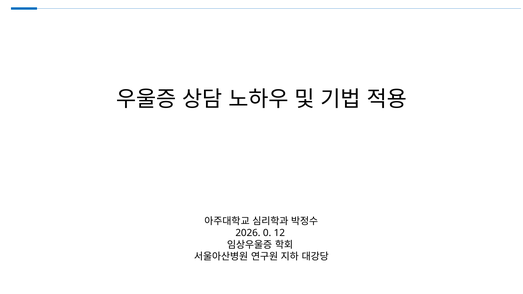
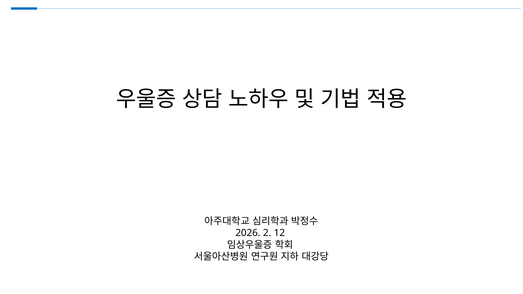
0: 0 -> 2 (267, 233)
